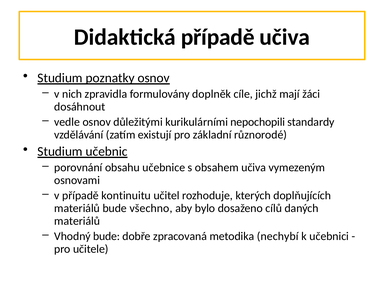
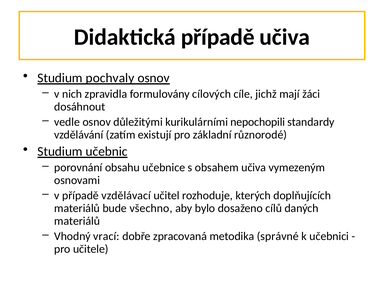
poznatky: poznatky -> pochvaly (110, 78)
doplněk: doplněk -> cílových (212, 94)
kontinuitu: kontinuitu -> vzdělávací (126, 196)
Vhodný bude: bude -> vrací (106, 236)
nechybí: nechybí -> správné (278, 236)
